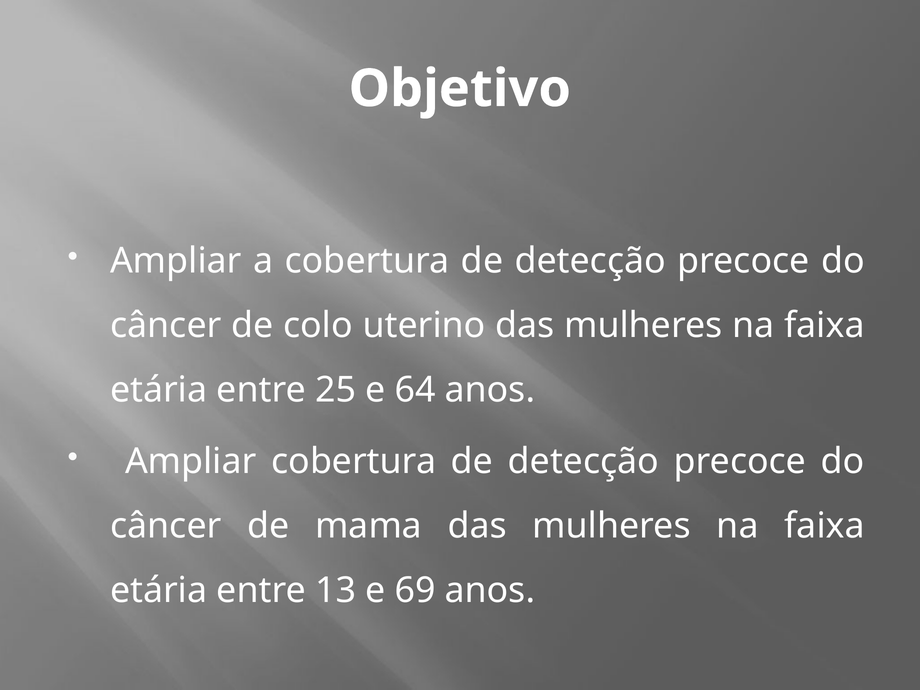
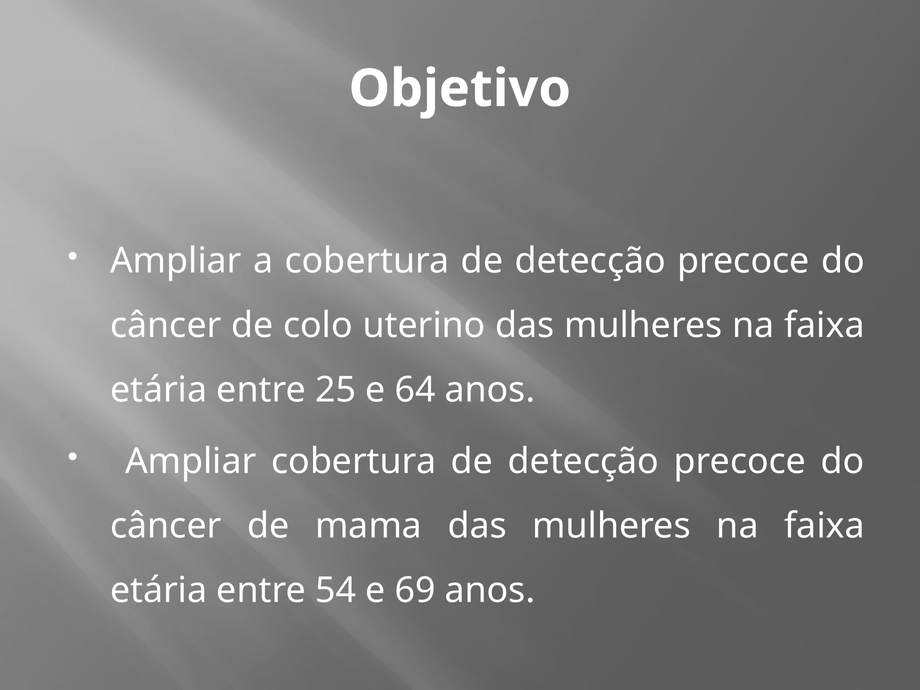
13: 13 -> 54 (335, 590)
